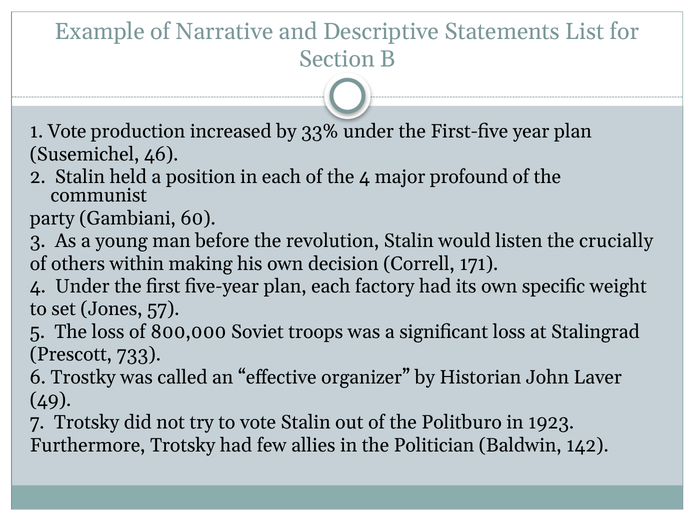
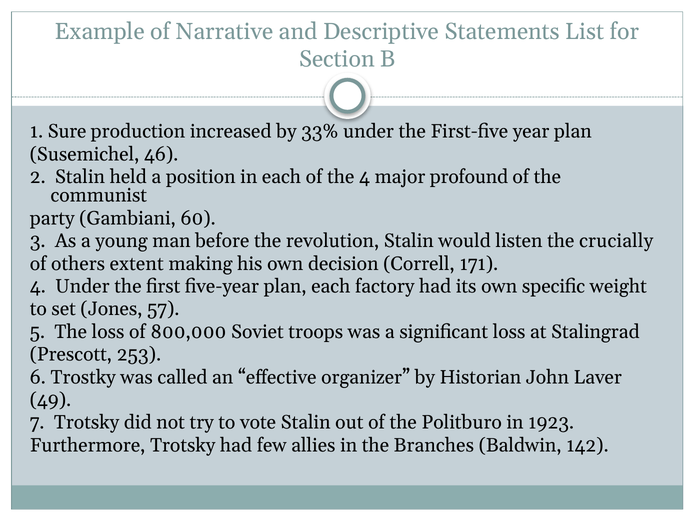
1 Vote: Vote -> Sure (67, 132)
within: within -> extent (137, 264)
733: 733 -> 253 (139, 355)
Politician: Politician -> Branches (434, 445)
